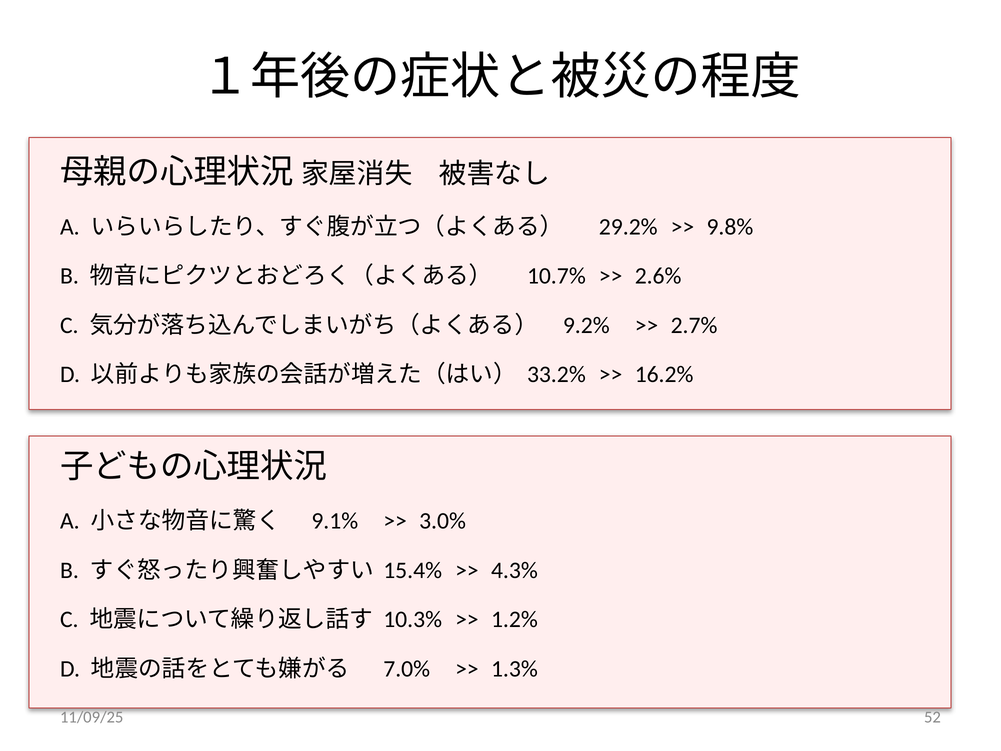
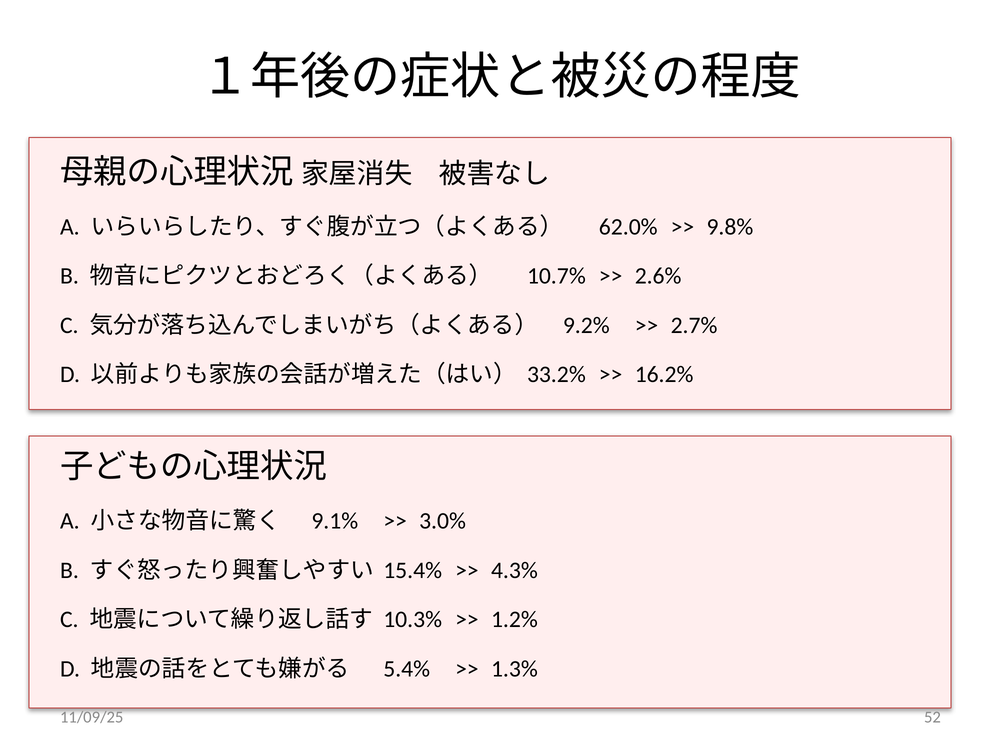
29.2%: 29.2% -> 62.0% (628, 227)
7.0%: 7.0% -> 5.4% (407, 669)
